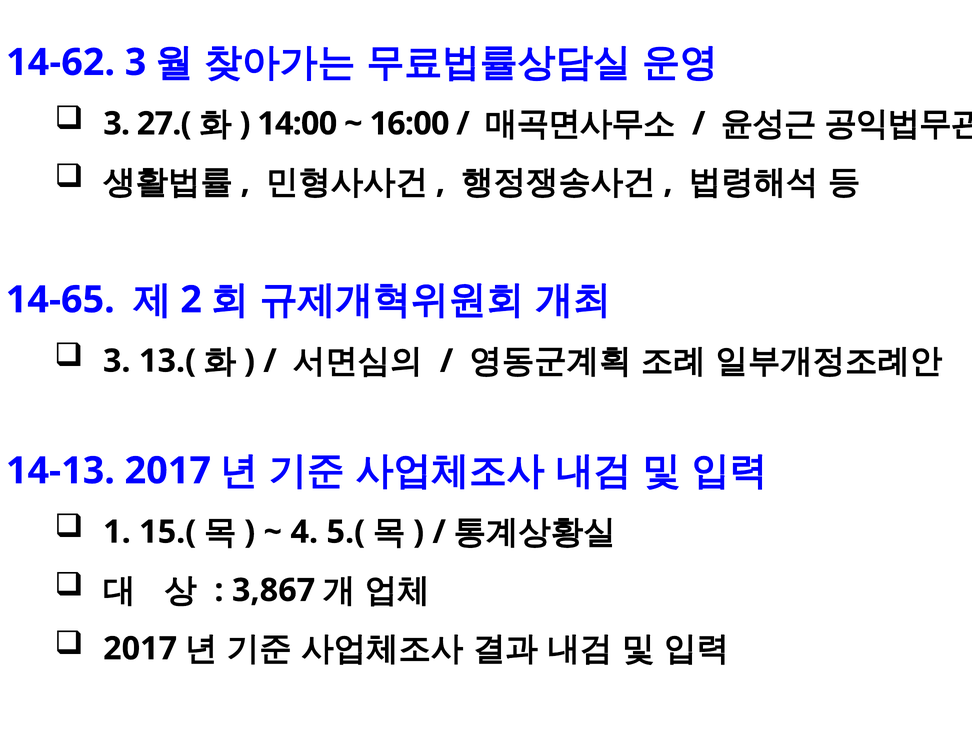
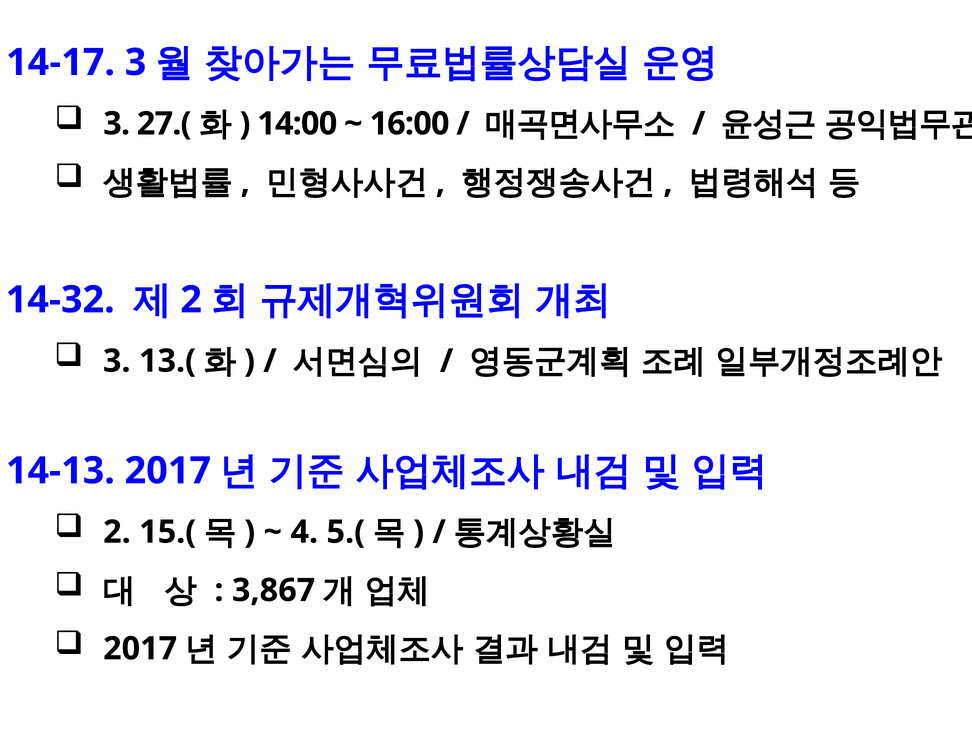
14-62: 14-62 -> 14-17 (61, 62)
14-65: 14-65 -> 14-32 (60, 300)
1: 1 -> 2 (117, 532)
